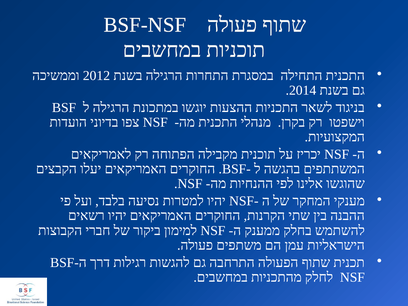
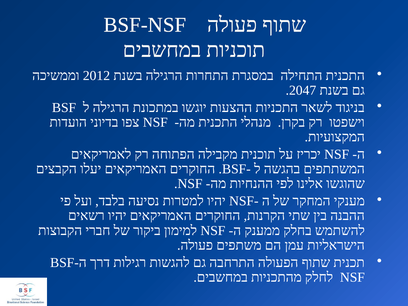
2014: 2014 -> 2047 (303, 90)
